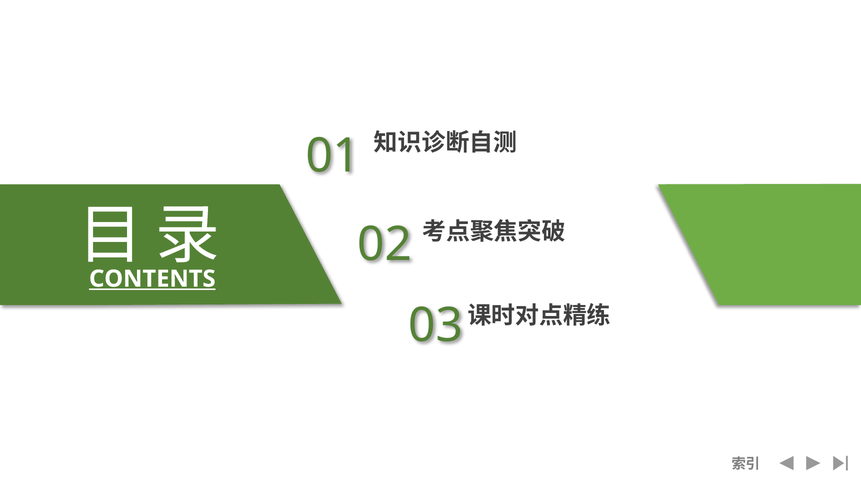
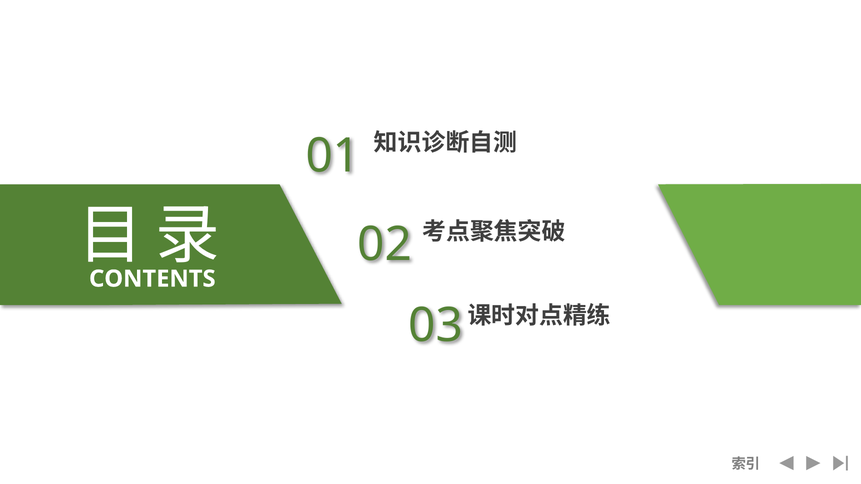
CONTENTS underline: present -> none (152, 279)
